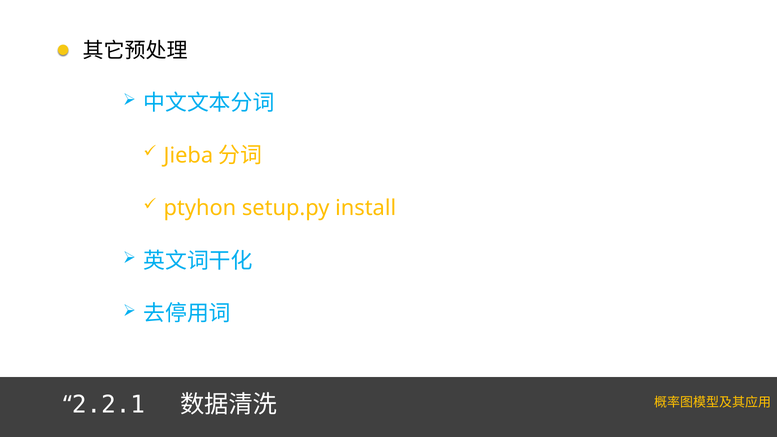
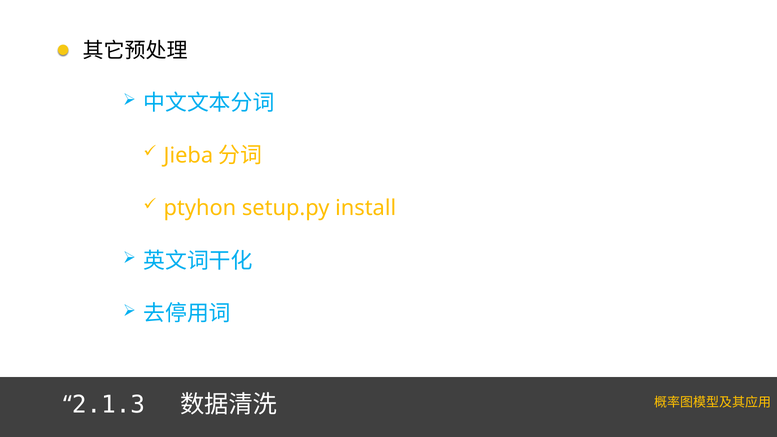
2.2.1: 2.2.1 -> 2.1.3 (108, 405)
